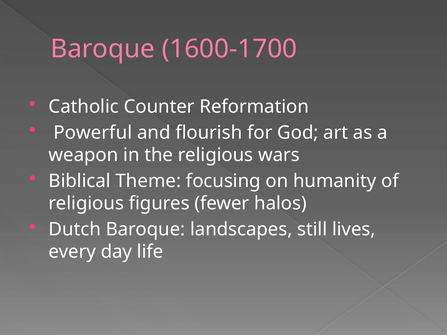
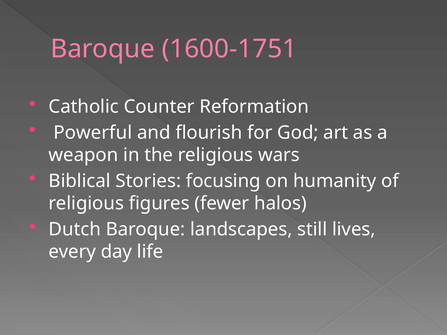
1600-1700: 1600-1700 -> 1600-1751 (229, 49)
Theme: Theme -> Stories (148, 181)
